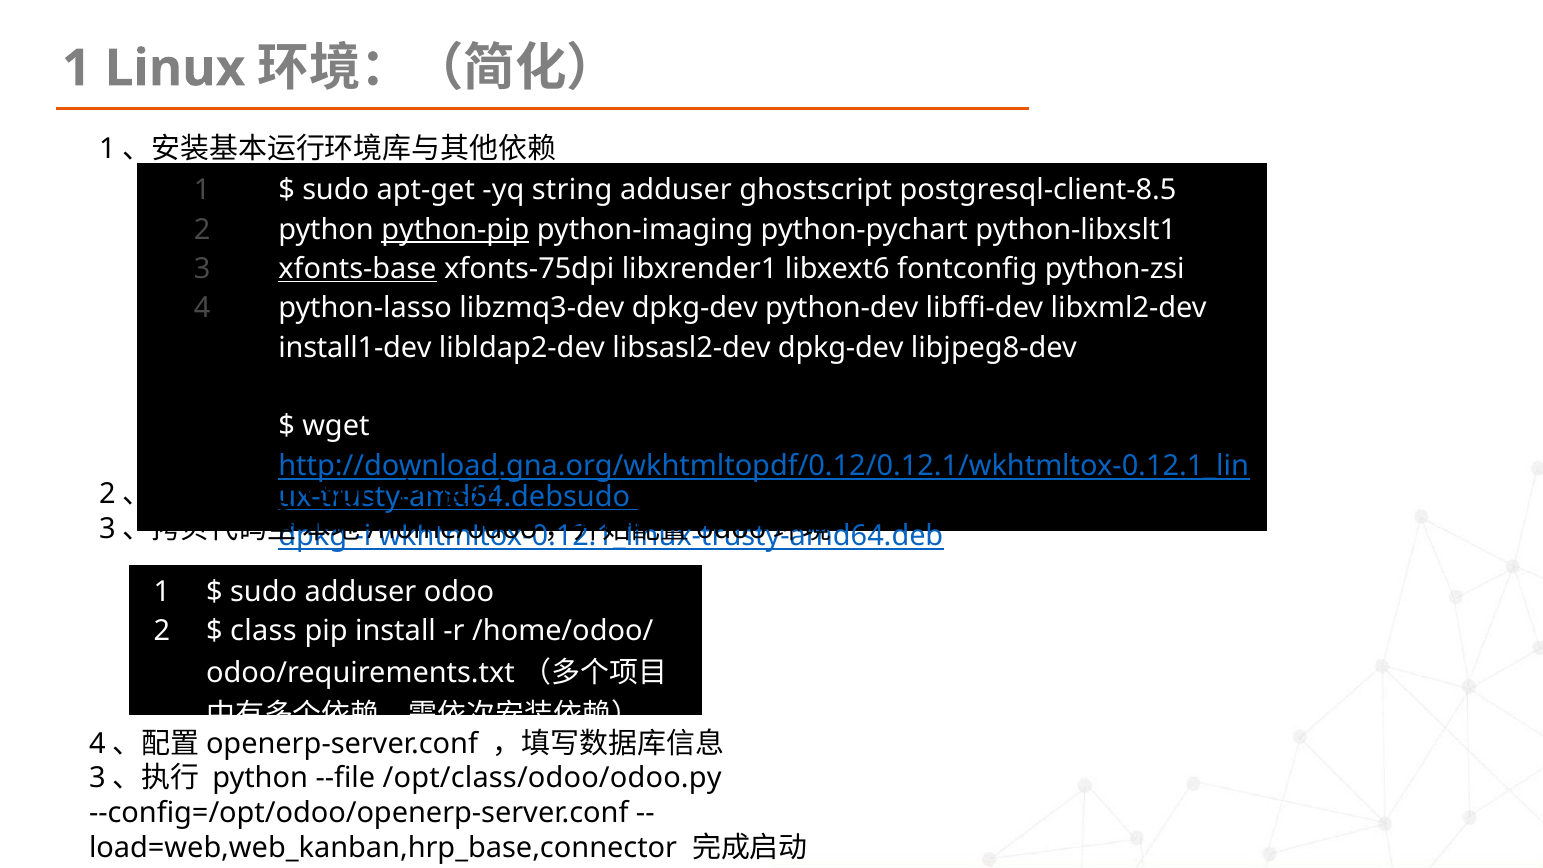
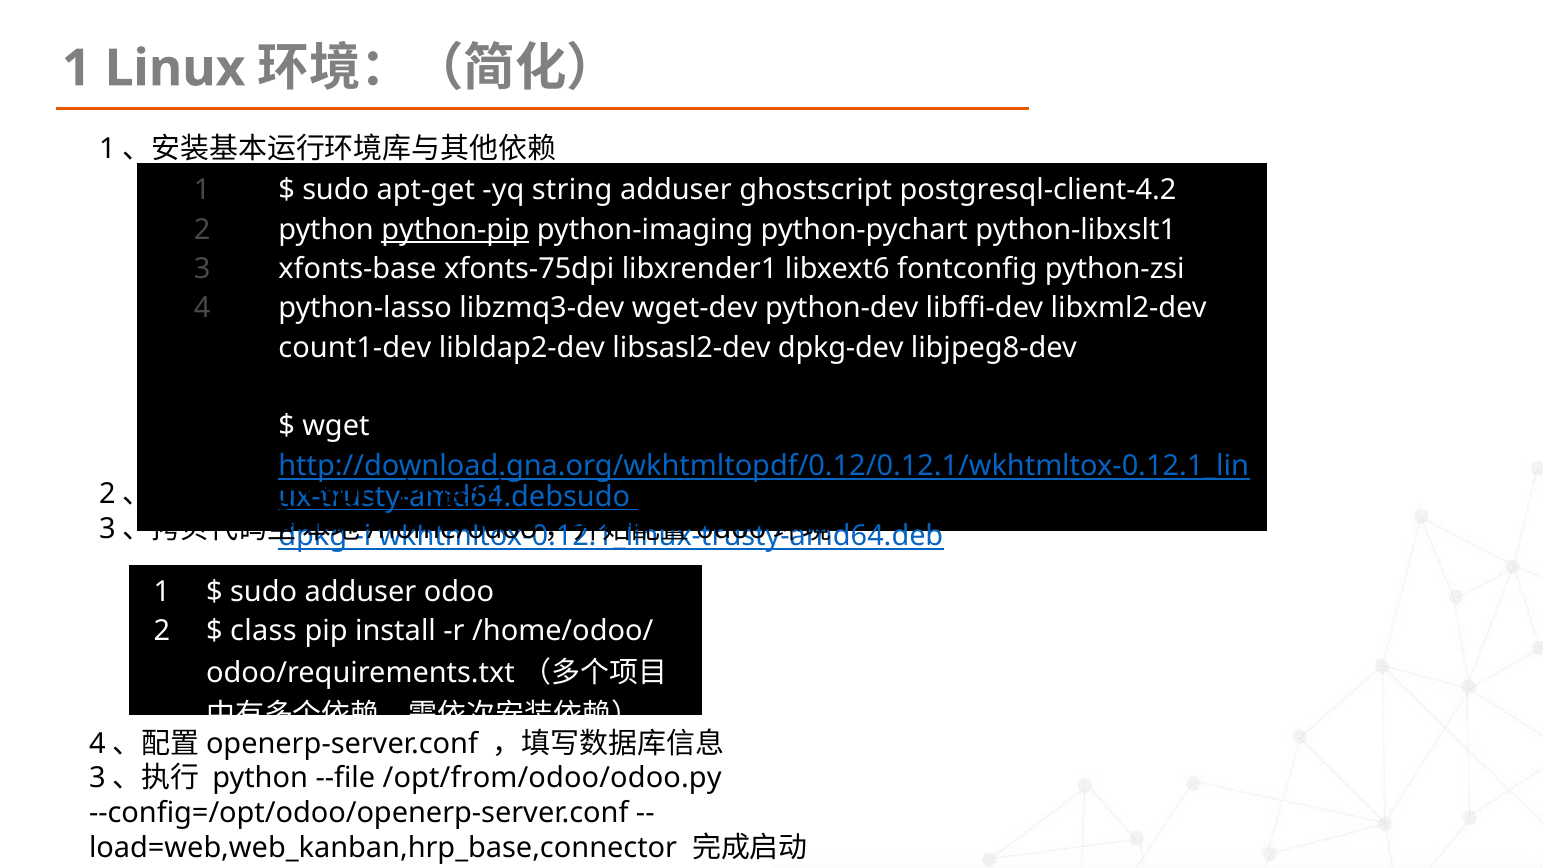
postgresql-client-8.5: postgresql-client-8.5 -> postgresql-client-4.2 (1038, 190)
xfonts-base underline: present -> none (357, 269)
libzmq3-dev dpkg-dev: dpkg-dev -> wget-dev (695, 308)
install1-dev: install1-dev -> count1-dev (355, 348)
/opt/class/odoo/odoo.py: /opt/class/odoo/odoo.py -> /opt/from/odoo/odoo.py (552, 778)
